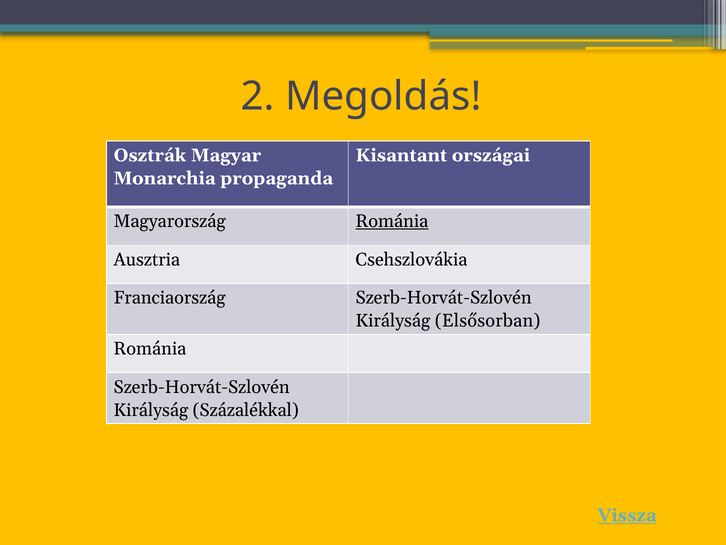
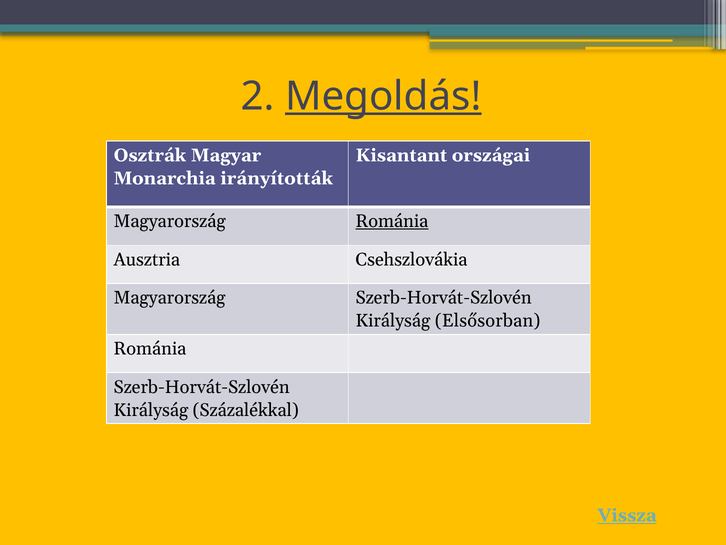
Megoldás underline: none -> present (383, 96)
propaganda: propaganda -> irányították (277, 178)
Franciaország: Franciaország -> Magyarország (170, 298)
